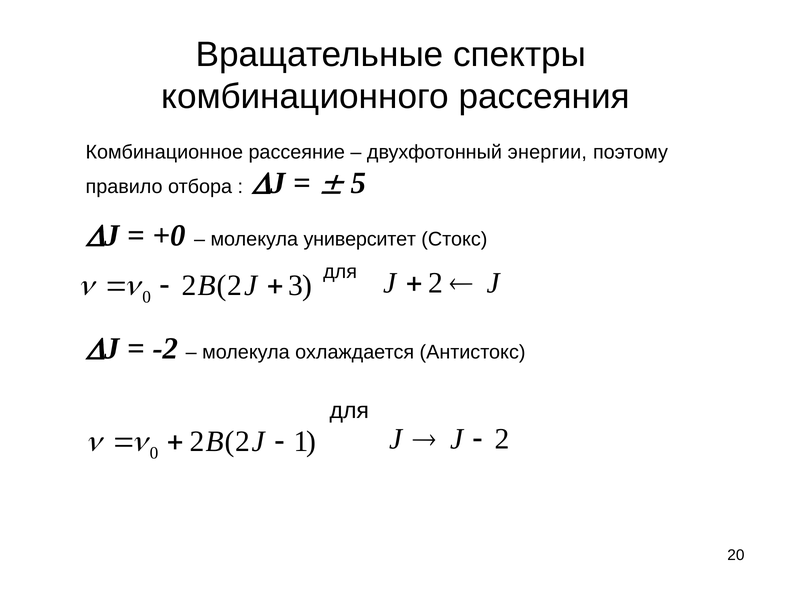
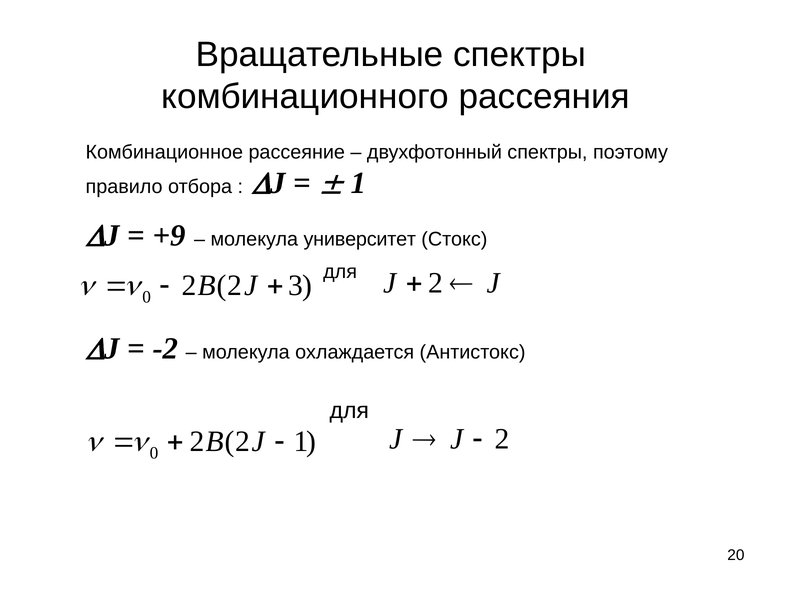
двухфотонный энергии: энергии -> спектры (547, 152)
5: 5 -> 1 (358, 183)
+0: +0 -> +9 (169, 236)
